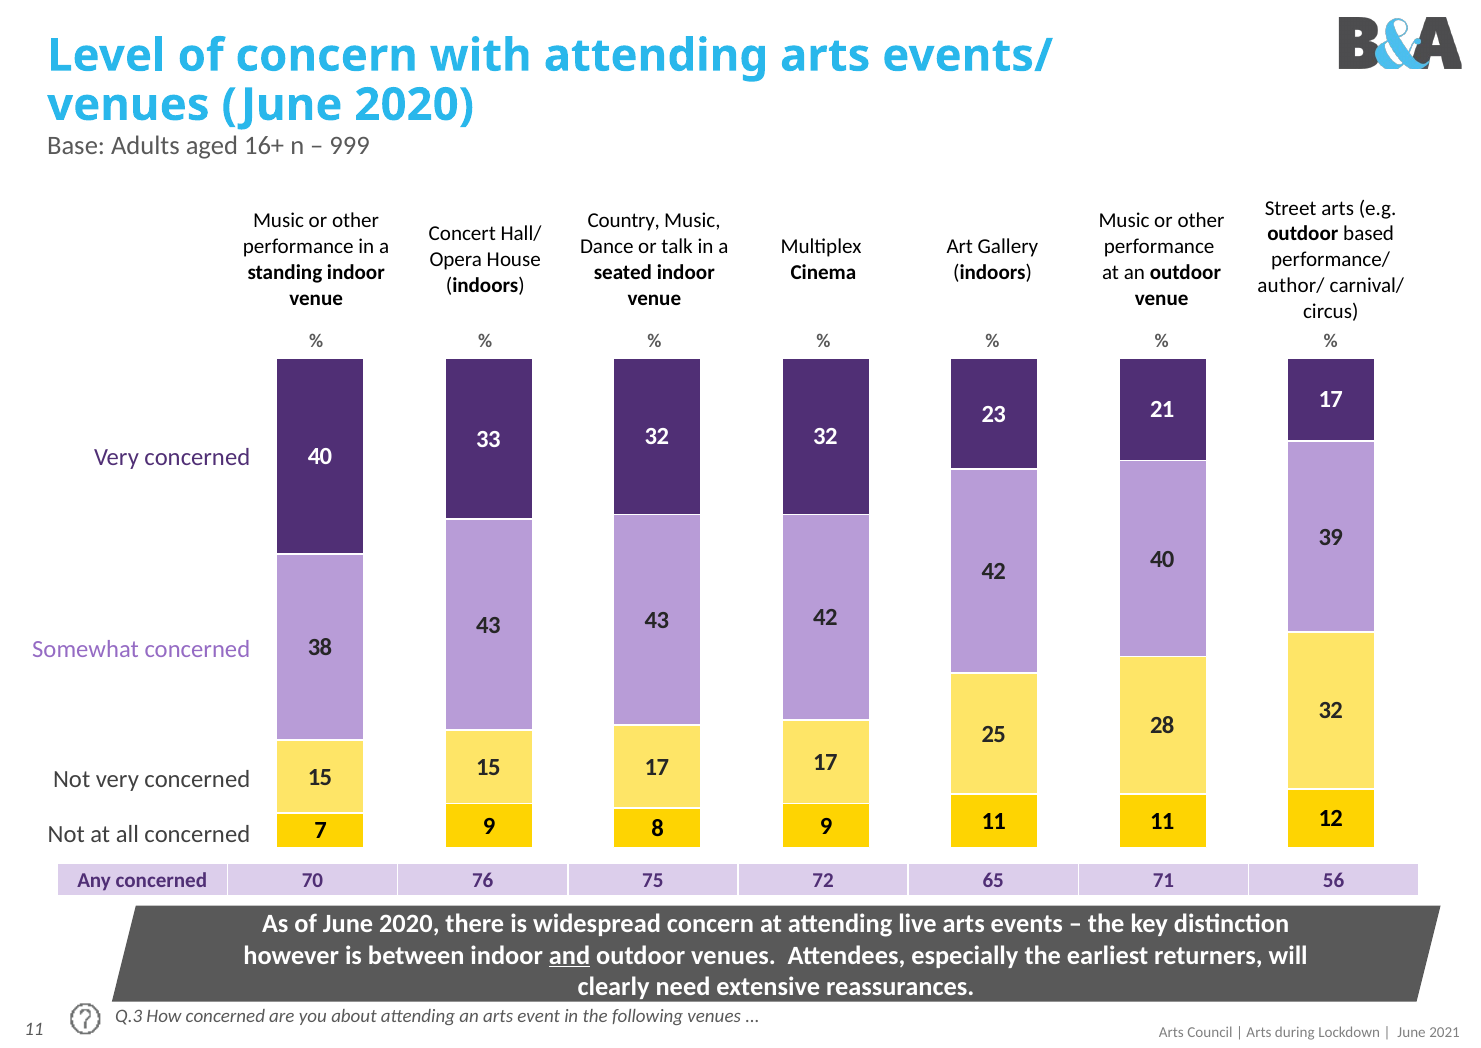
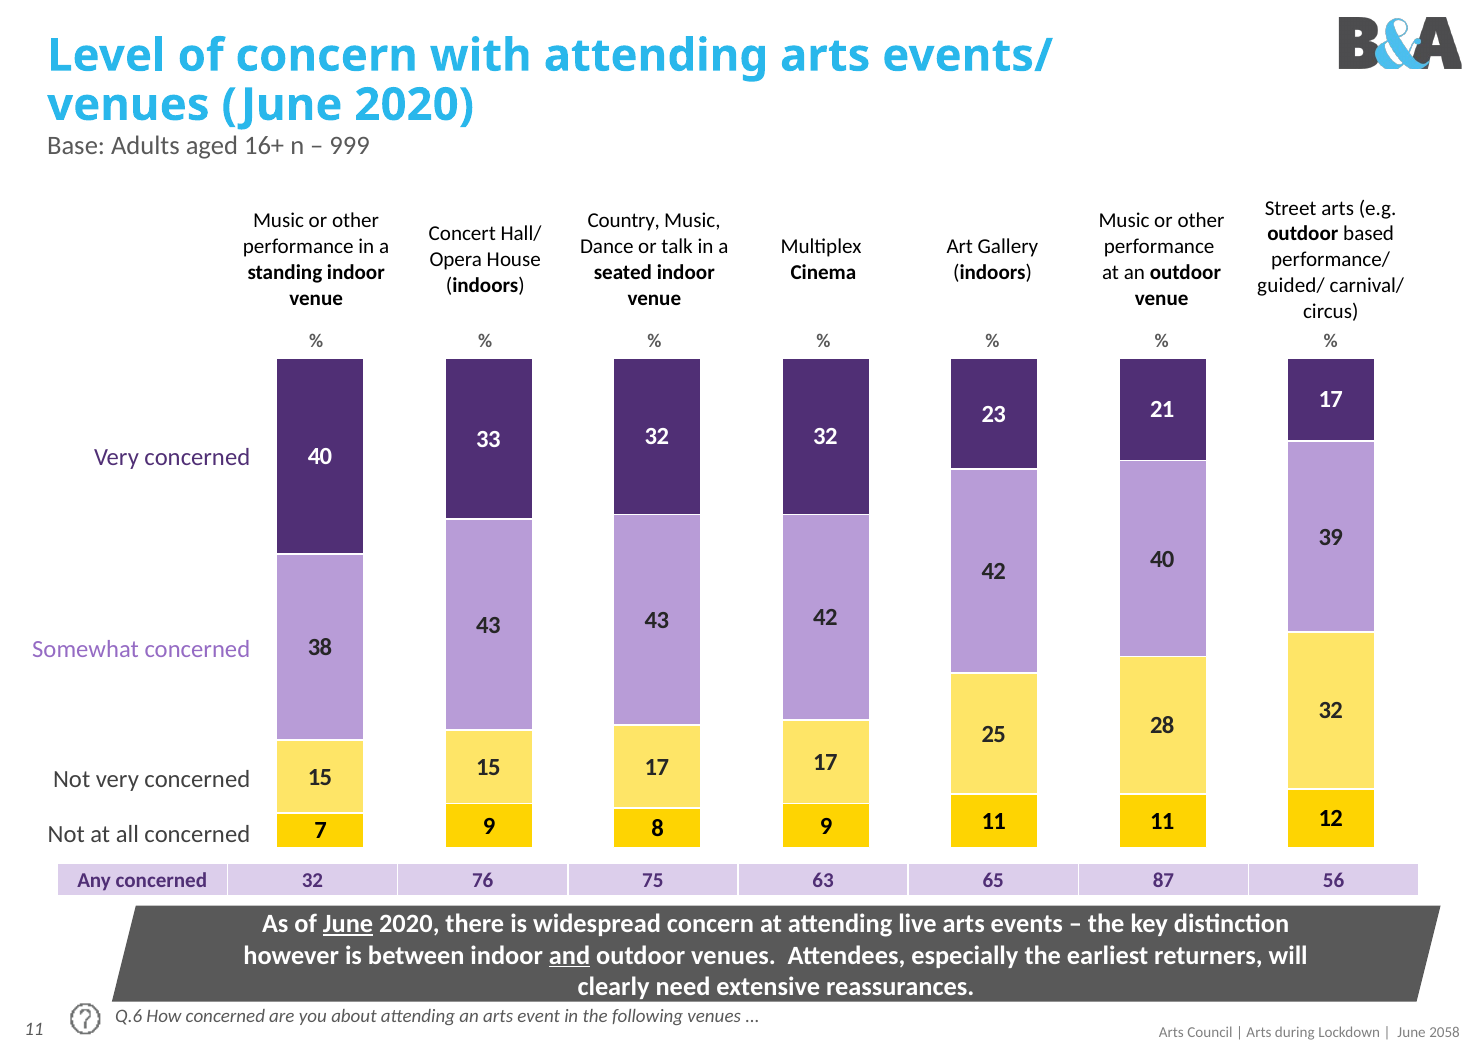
author/: author/ -> guided/ (1291, 285)
concerned 70: 70 -> 32 (312, 880)
72: 72 -> 63 (823, 880)
71: 71 -> 87 (1163, 880)
June underline: none -> present (348, 924)
Q.3: Q.3 -> Q.6 (129, 1016)
2021: 2021 -> 2058 (1445, 1033)
